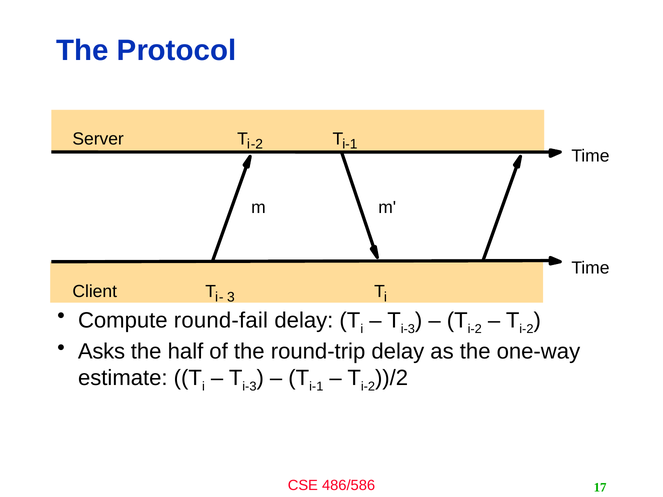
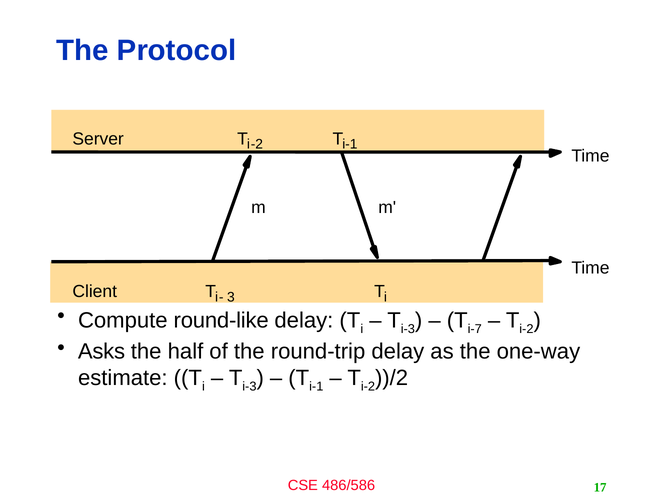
round-fail: round-fail -> round-like (221, 320)
i-2: i-2 -> i-7 (475, 329)
